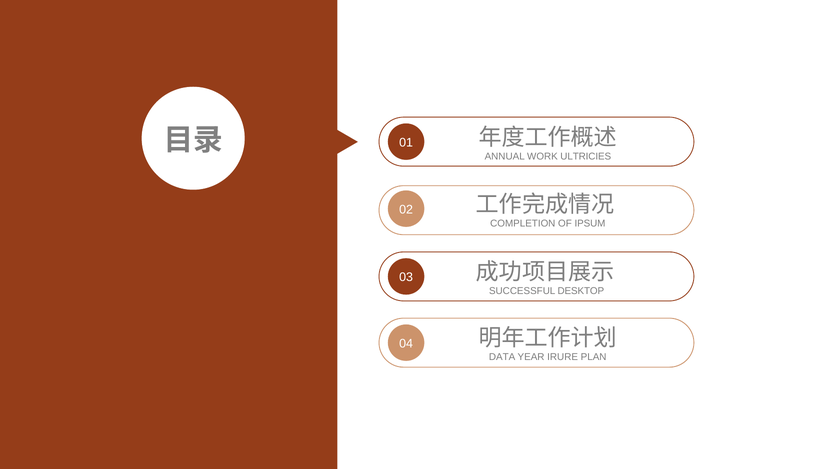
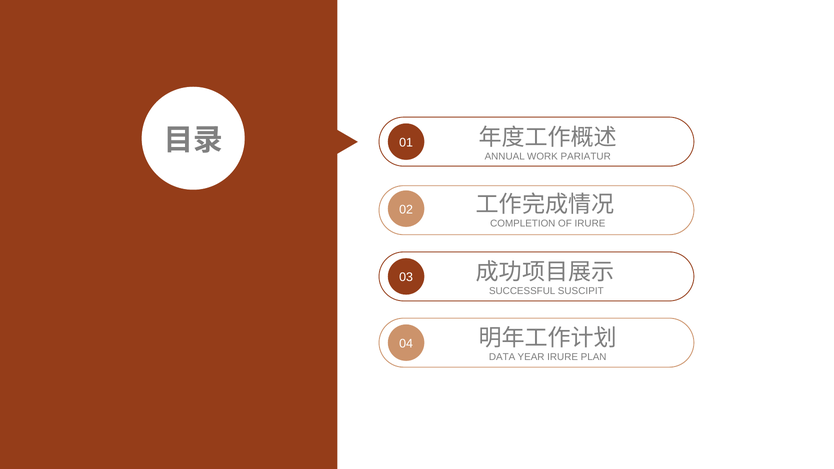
ULTRICIES: ULTRICIES -> PARIATUR (586, 157)
OF IPSUM: IPSUM -> IRURE (590, 224)
DESKTOP: DESKTOP -> SUSCIPIT (581, 291)
